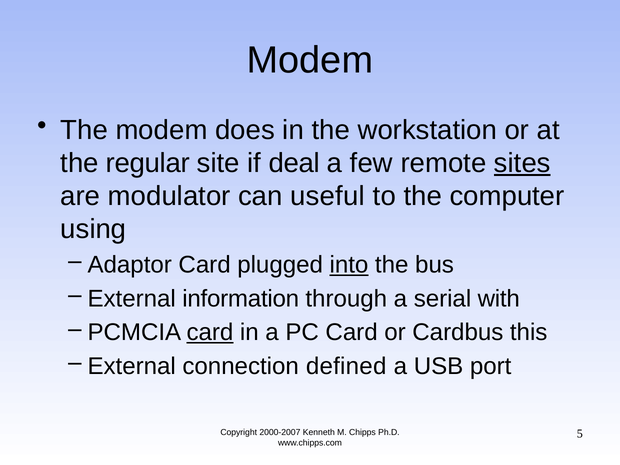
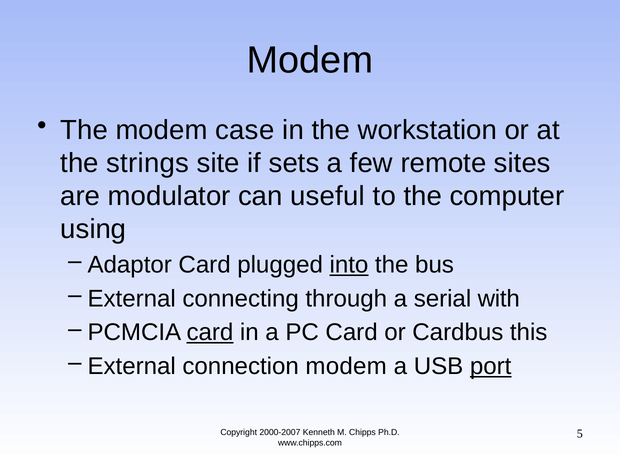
does: does -> case (245, 130)
regular: regular -> strings (148, 163)
deal: deal -> sets (294, 163)
sites underline: present -> none (522, 163)
information: information -> connecting (241, 299)
connection defined: defined -> modem (346, 366)
port underline: none -> present (491, 366)
